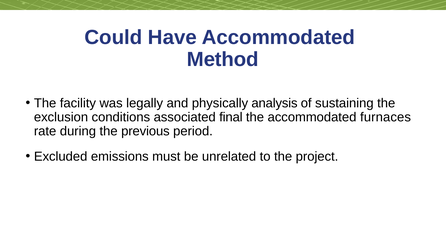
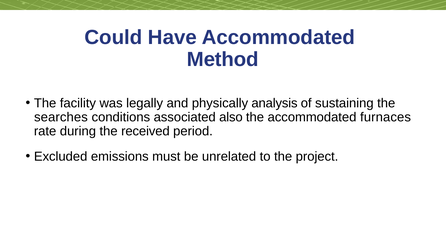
exclusion: exclusion -> searches (61, 117)
final: final -> also (231, 117)
previous: previous -> received (145, 131)
